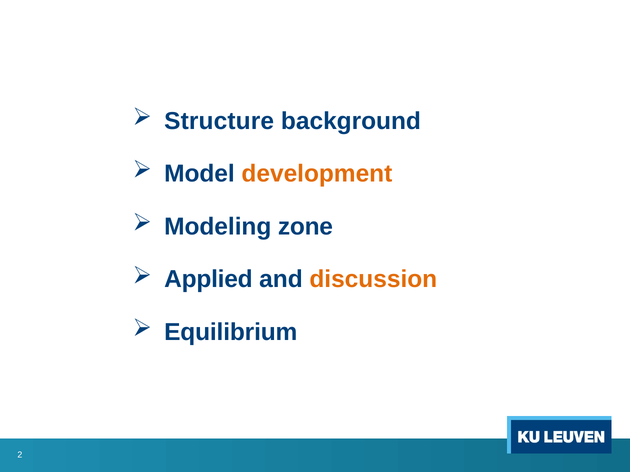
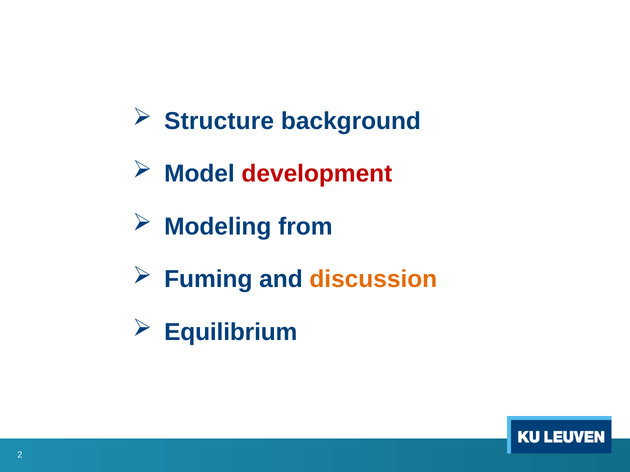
development colour: orange -> red (317, 174)
zone: zone -> from (305, 227)
Applied: Applied -> Fuming (208, 280)
